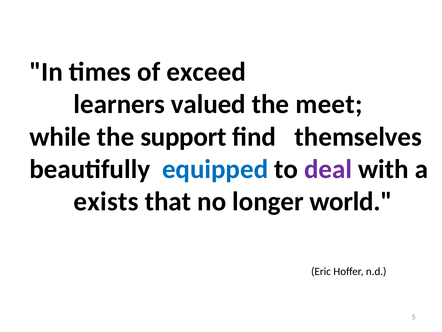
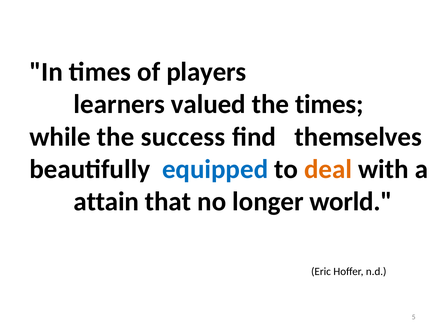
exceed: exceed -> players (206, 72)
the meet: meet -> times (329, 104)
support: support -> success (183, 137)
deal colour: purple -> orange (328, 169)
exists: exists -> attain (106, 201)
